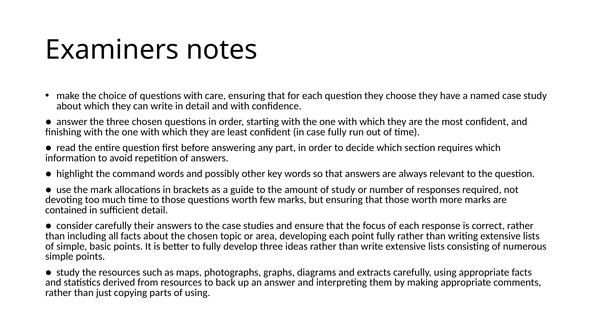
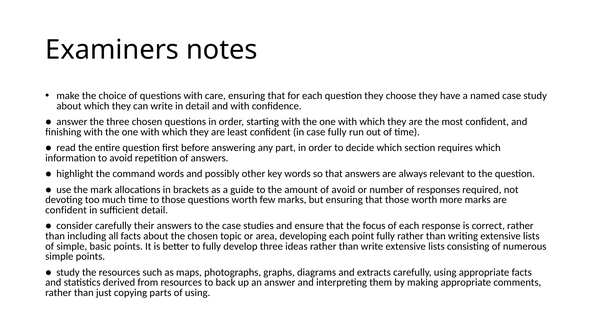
of study: study -> avoid (343, 190)
contained: contained -> confident (66, 210)
